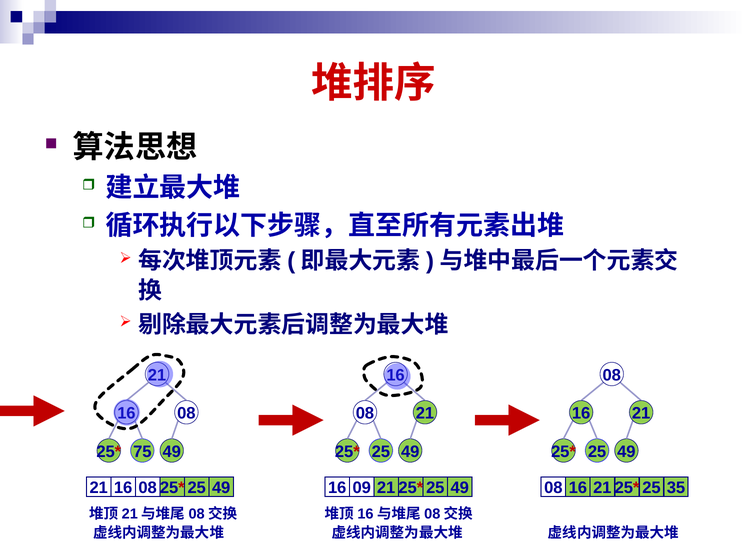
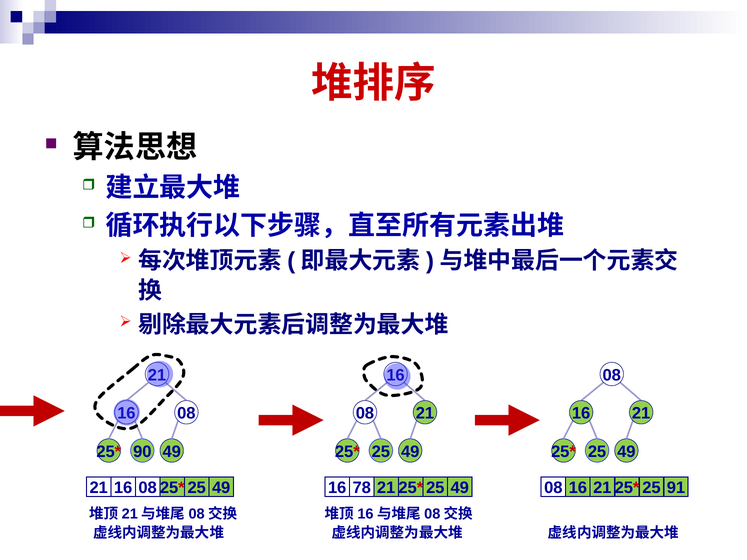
75: 75 -> 90 (142, 452)
09: 09 -> 78 (362, 488)
35: 35 -> 91 (676, 488)
